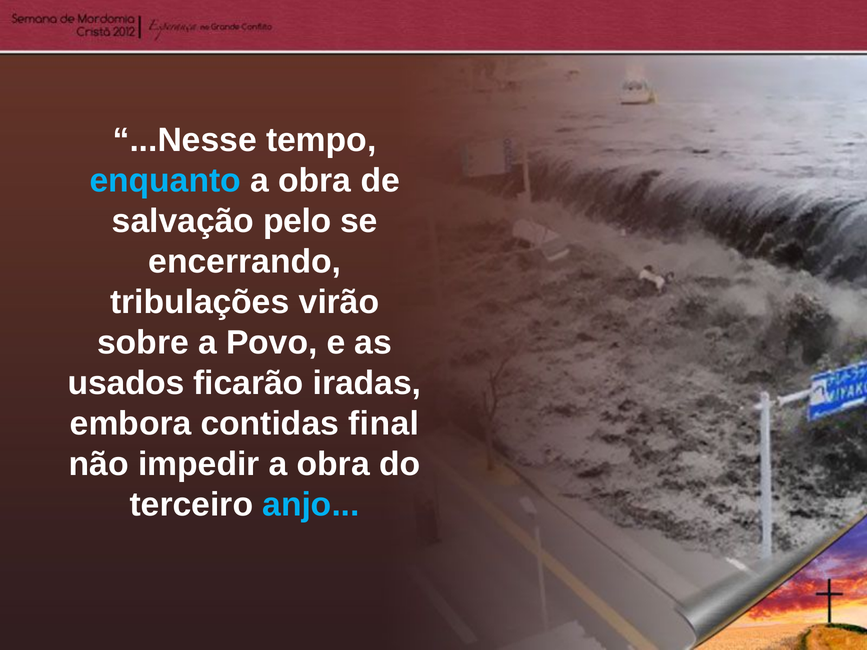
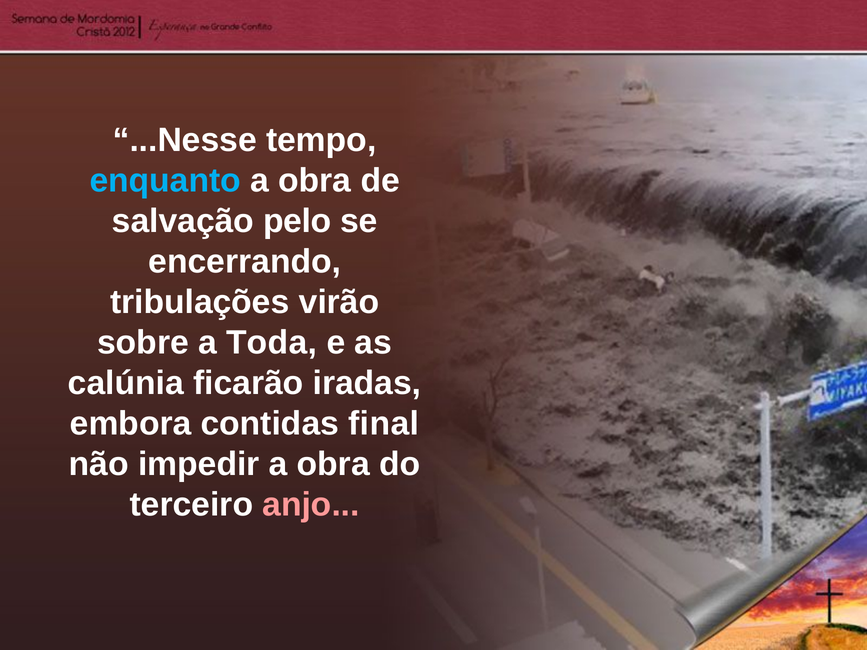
Povo: Povo -> Toda (272, 343)
usados: usados -> calúnia (126, 383)
anjo colour: light blue -> pink (311, 505)
